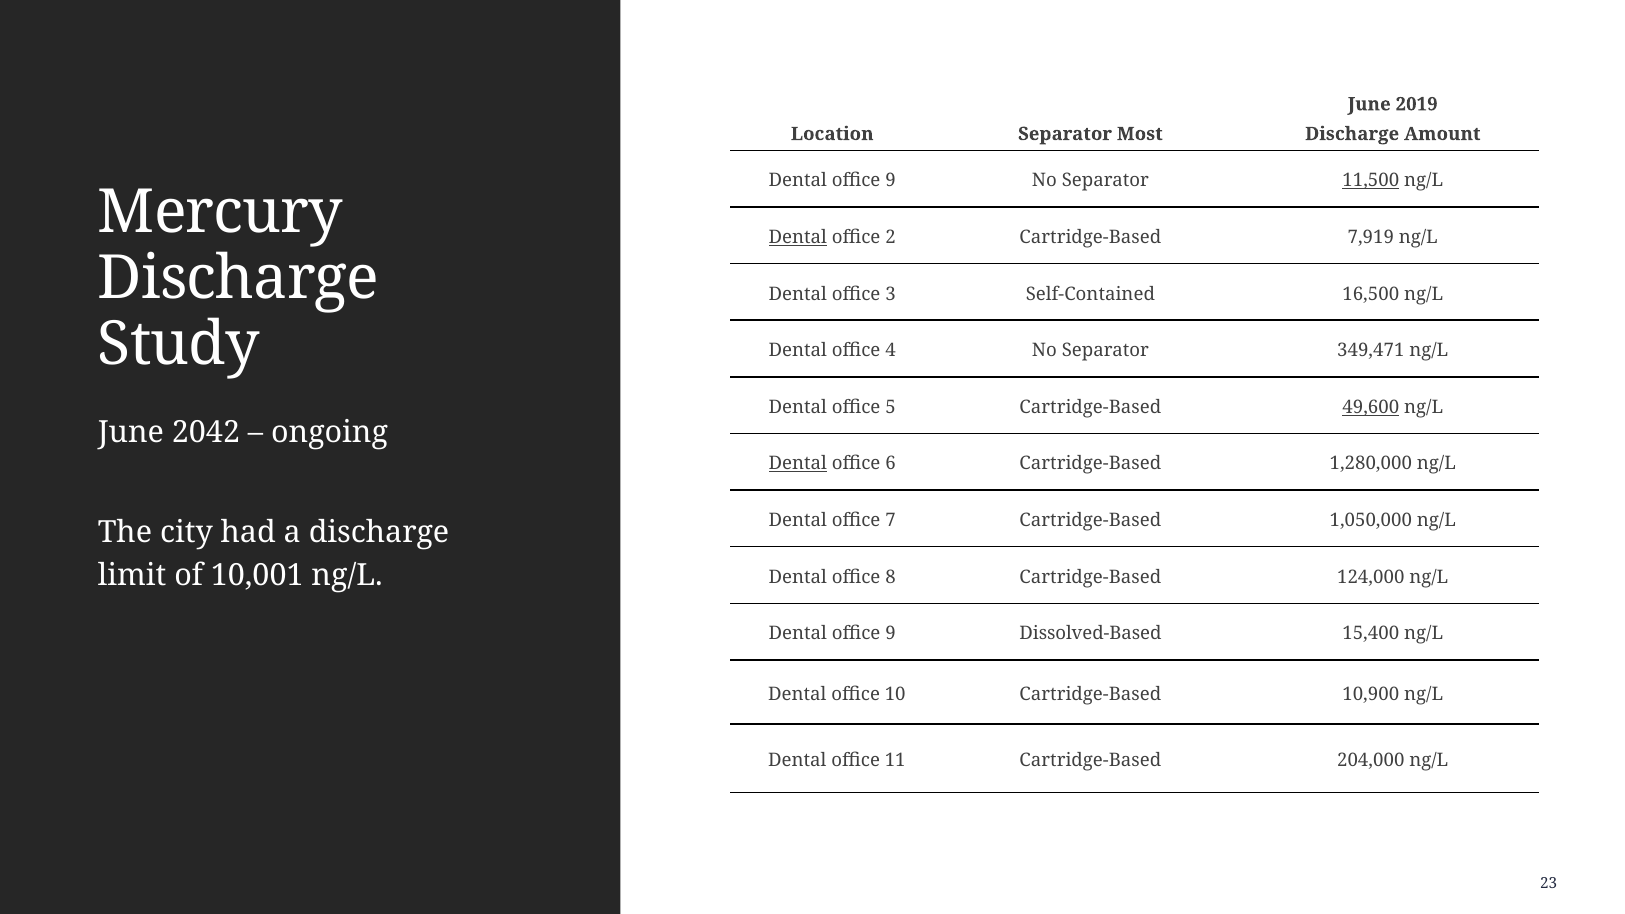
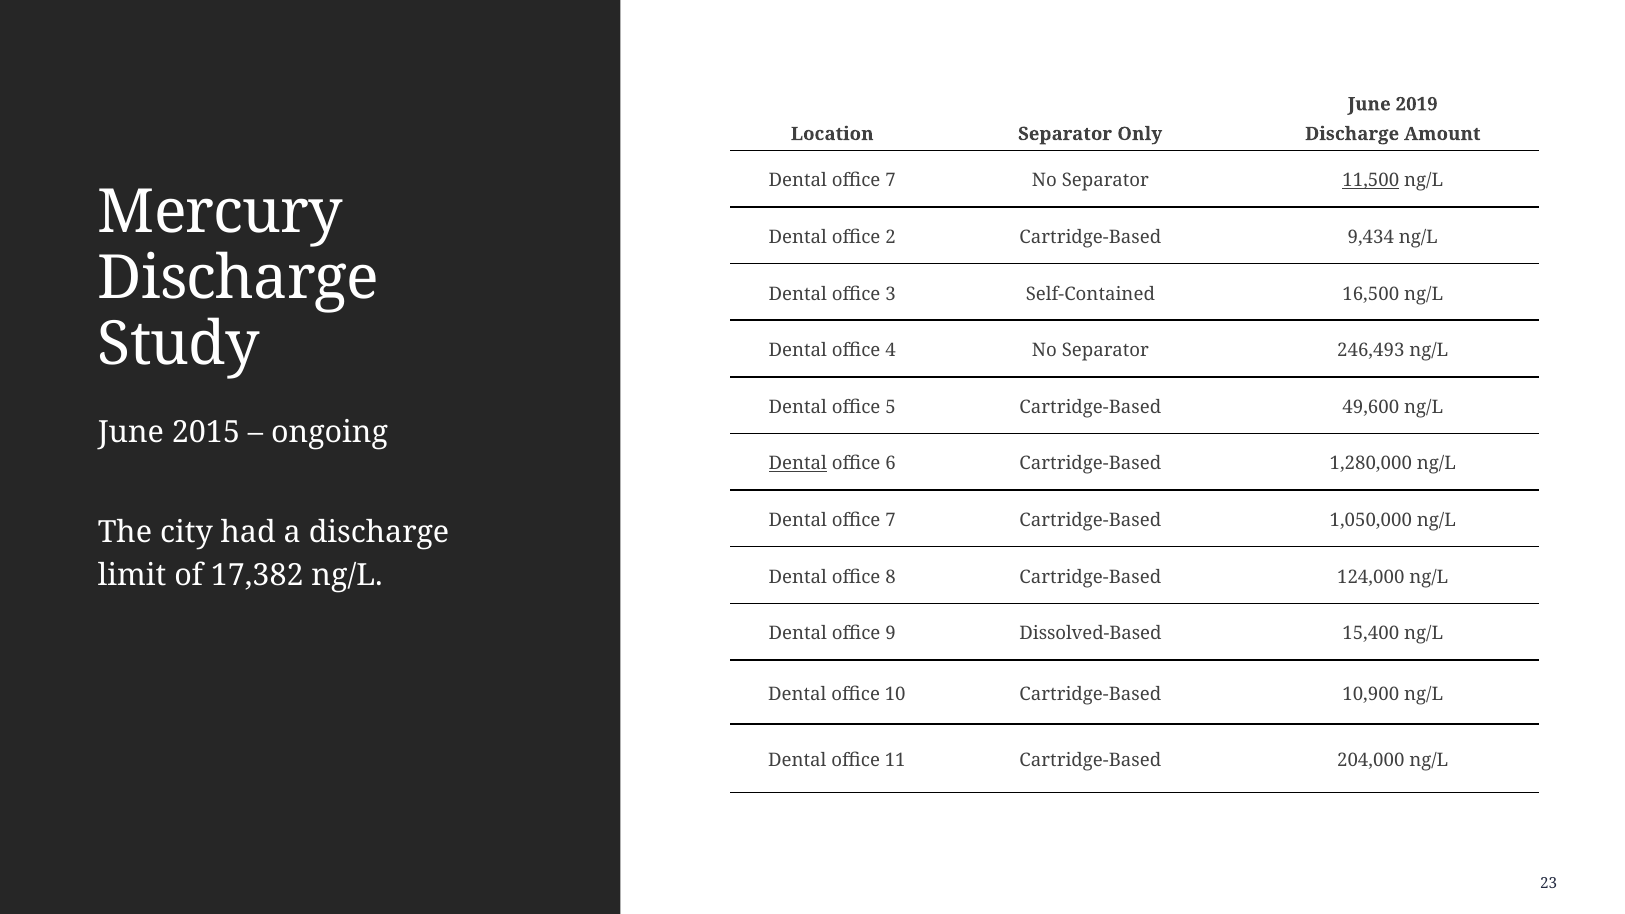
Most: Most -> Only (1140, 134)
9: 9 -> 7 (890, 181)
Dental underline: present -> none (798, 237)
7,919: 7,919 -> 9,434 (1371, 237)
349,471: 349,471 -> 246,493 (1371, 351)
49,600 underline: present -> none (1371, 407)
2042: 2042 -> 2015 (206, 432)
10,001: 10,001 -> 17,382 (257, 576)
